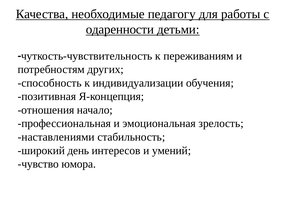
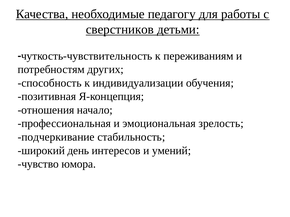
одаренности: одаренности -> сверстников (120, 30)
наставлениями: наставлениями -> подчеркивание (56, 137)
